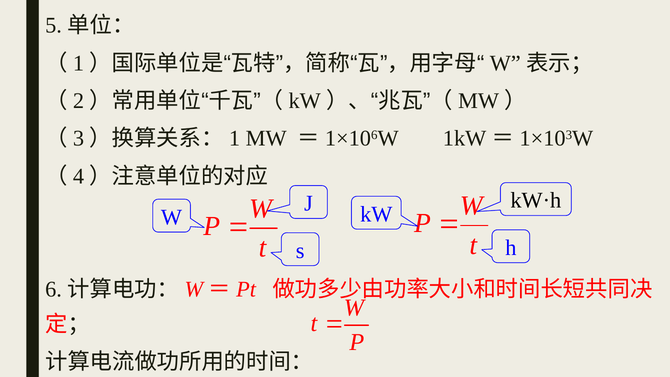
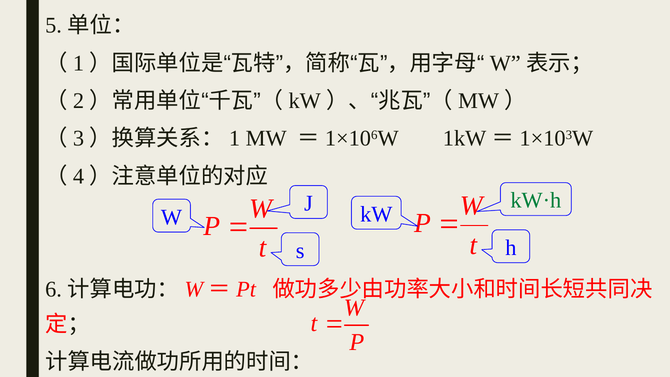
kW·h colour: black -> green (536, 201)
